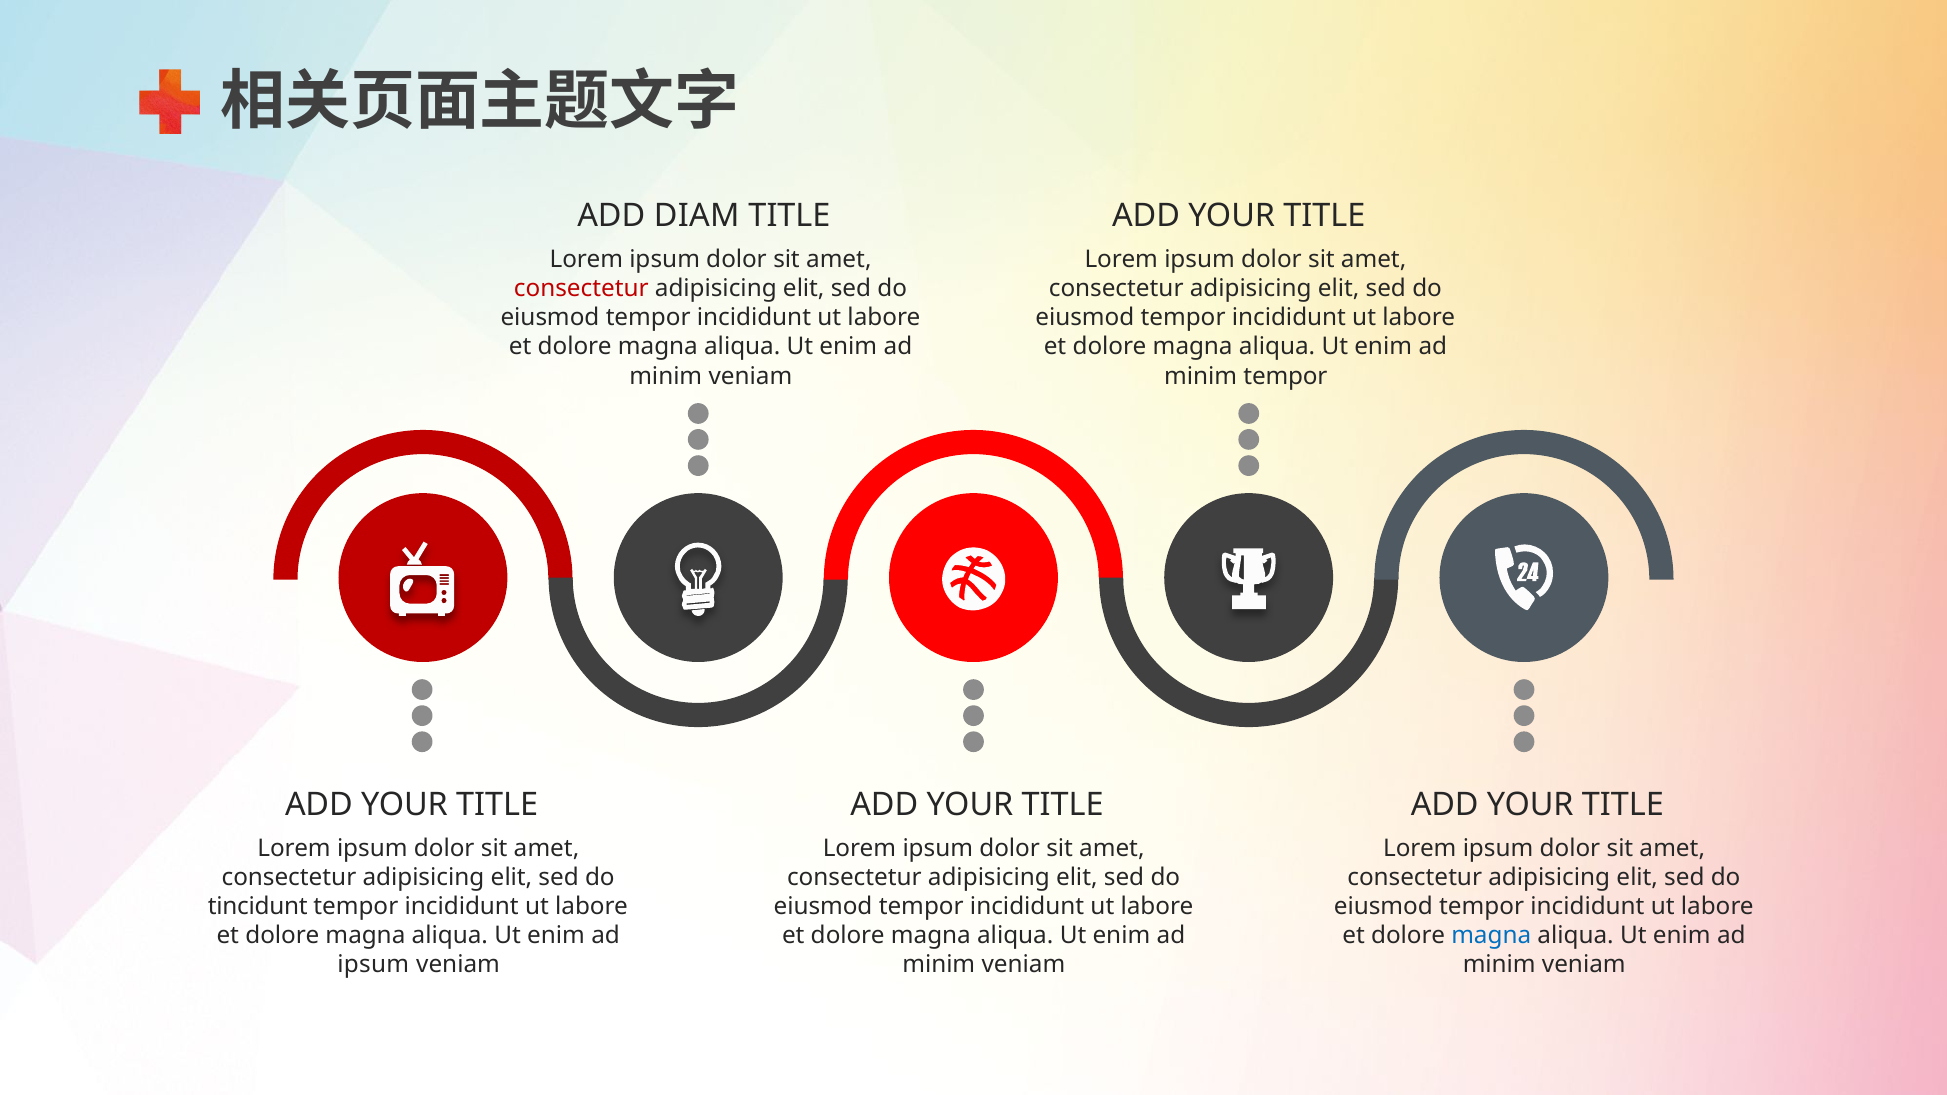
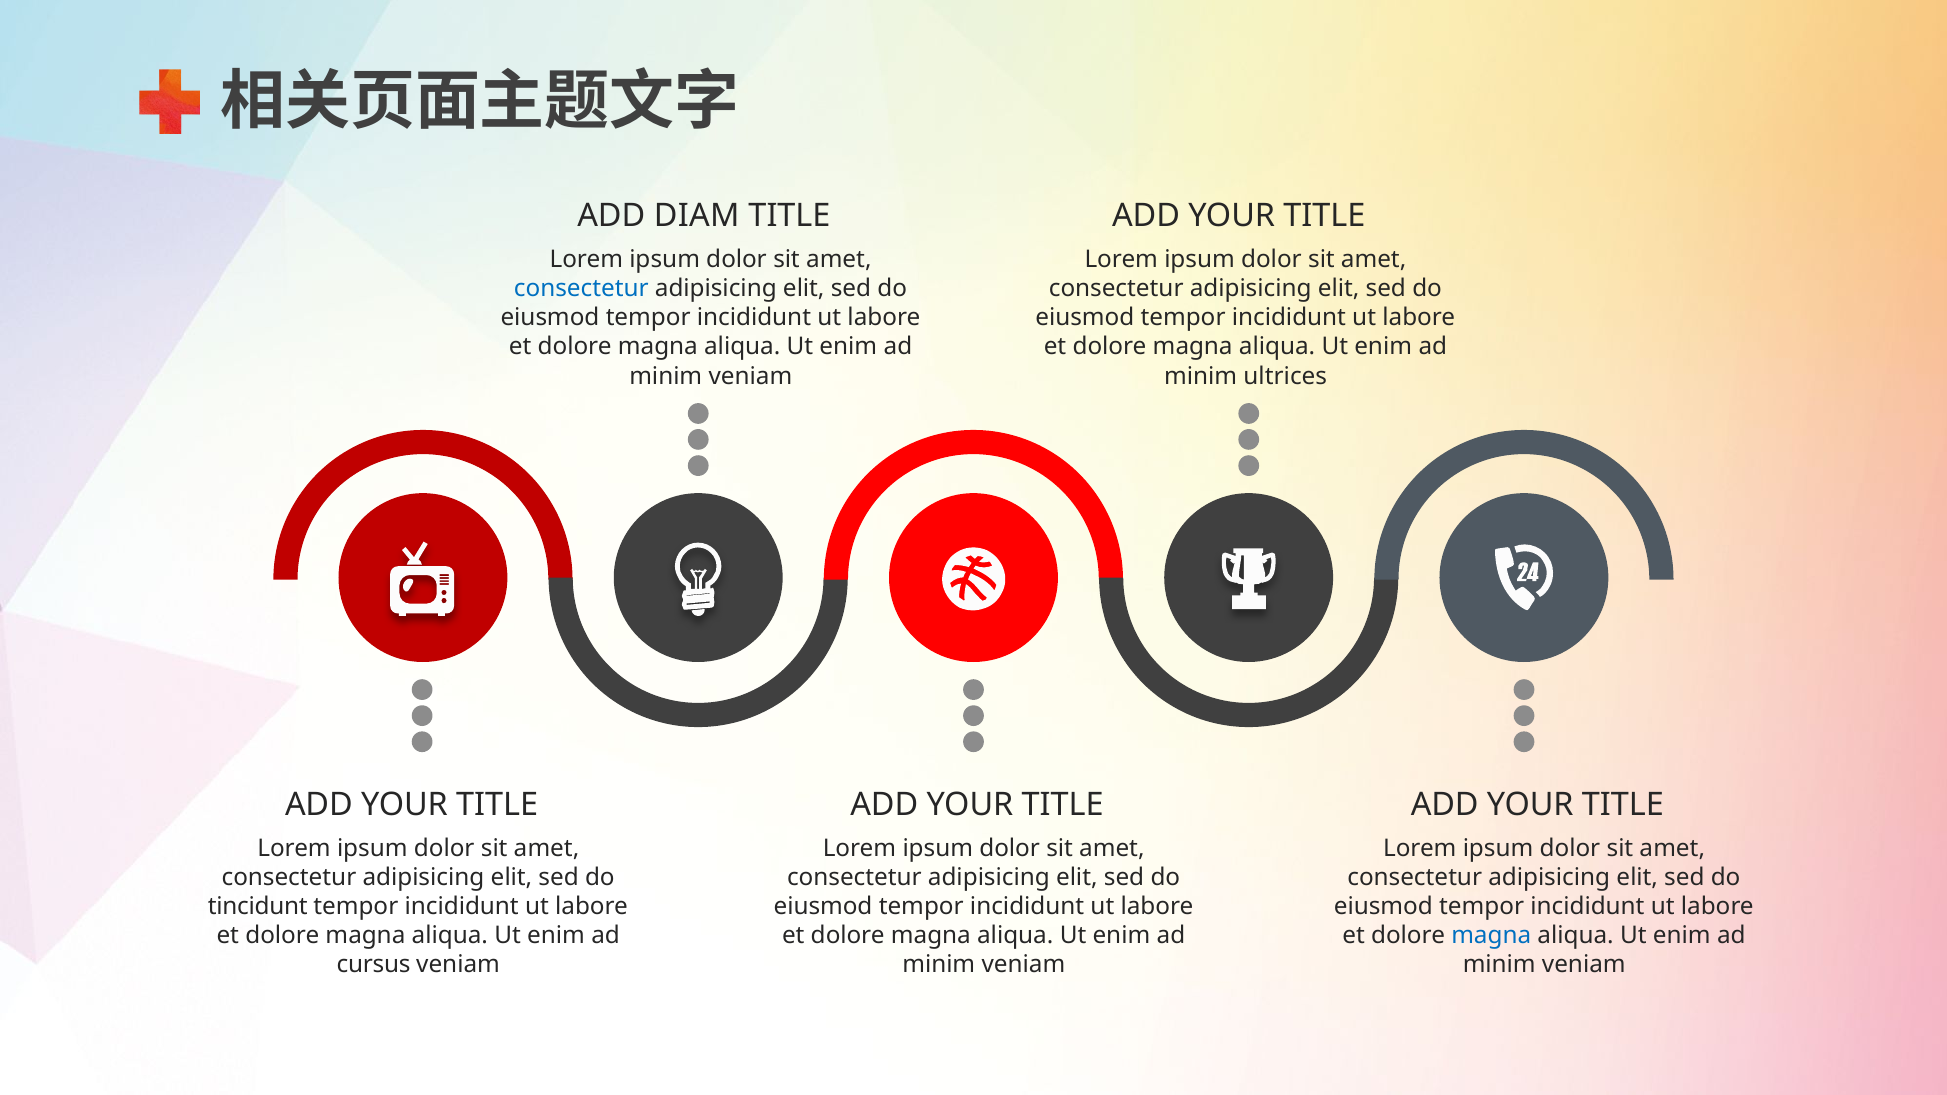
consectetur colour: red -> blue (581, 289)
minim tempor: tempor -> ultrices (1285, 376)
ipsum: ipsum -> cursus (374, 965)
